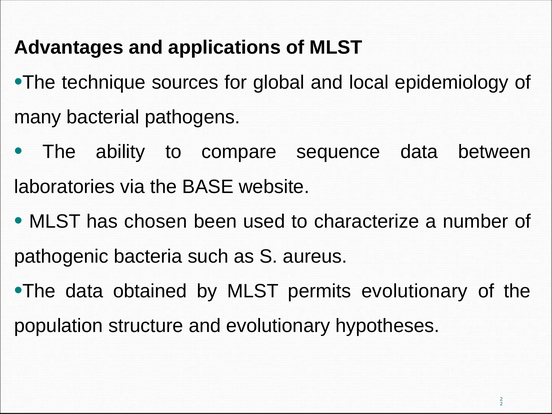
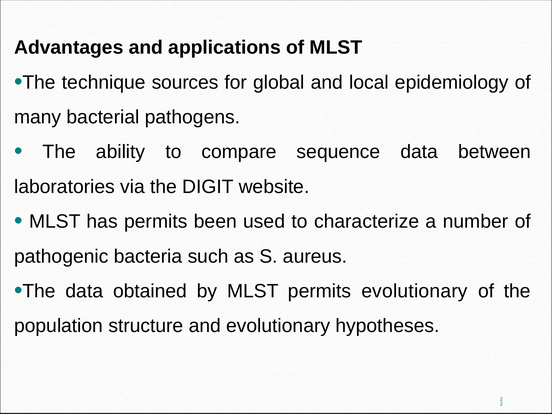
BASE: BASE -> DIGIT (208, 187)
has chosen: chosen -> permits (156, 222)
